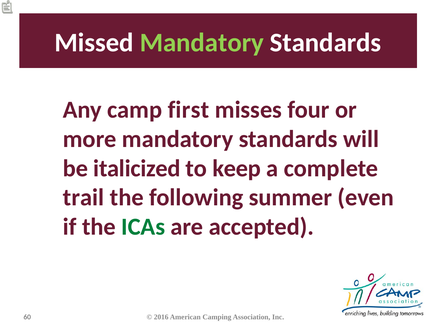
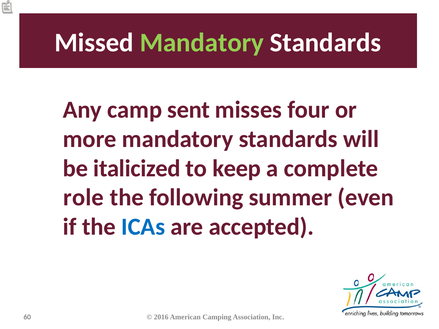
first: first -> sent (189, 110)
trail: trail -> role (84, 198)
ICAs colour: green -> blue (143, 227)
